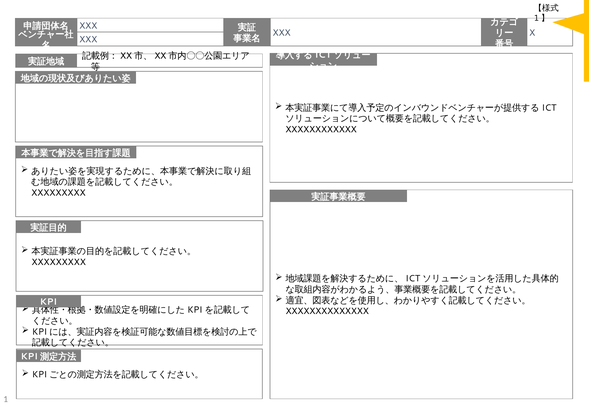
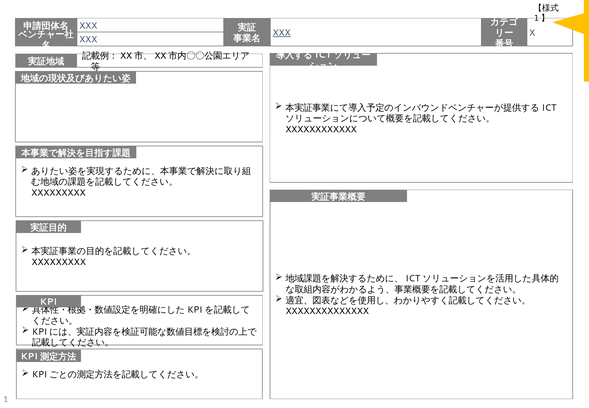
XXX underline: none -> present (282, 33)
